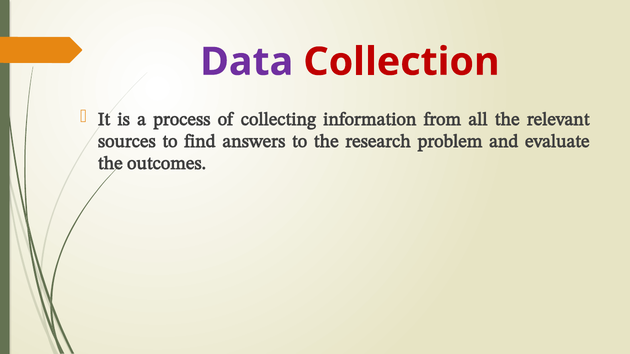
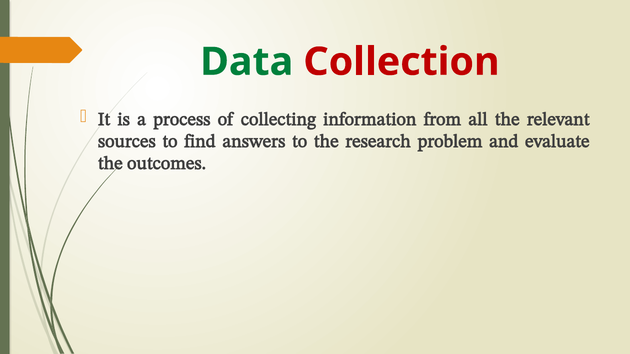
Data colour: purple -> green (247, 62)
